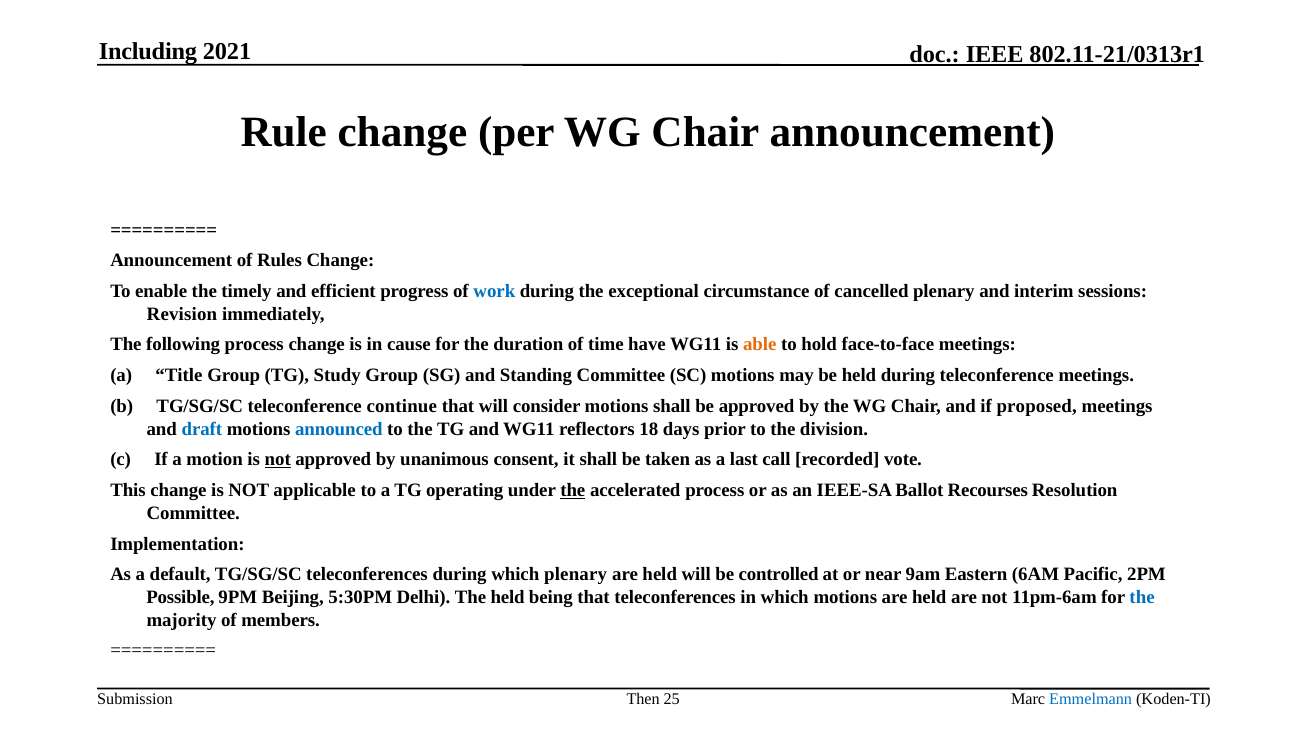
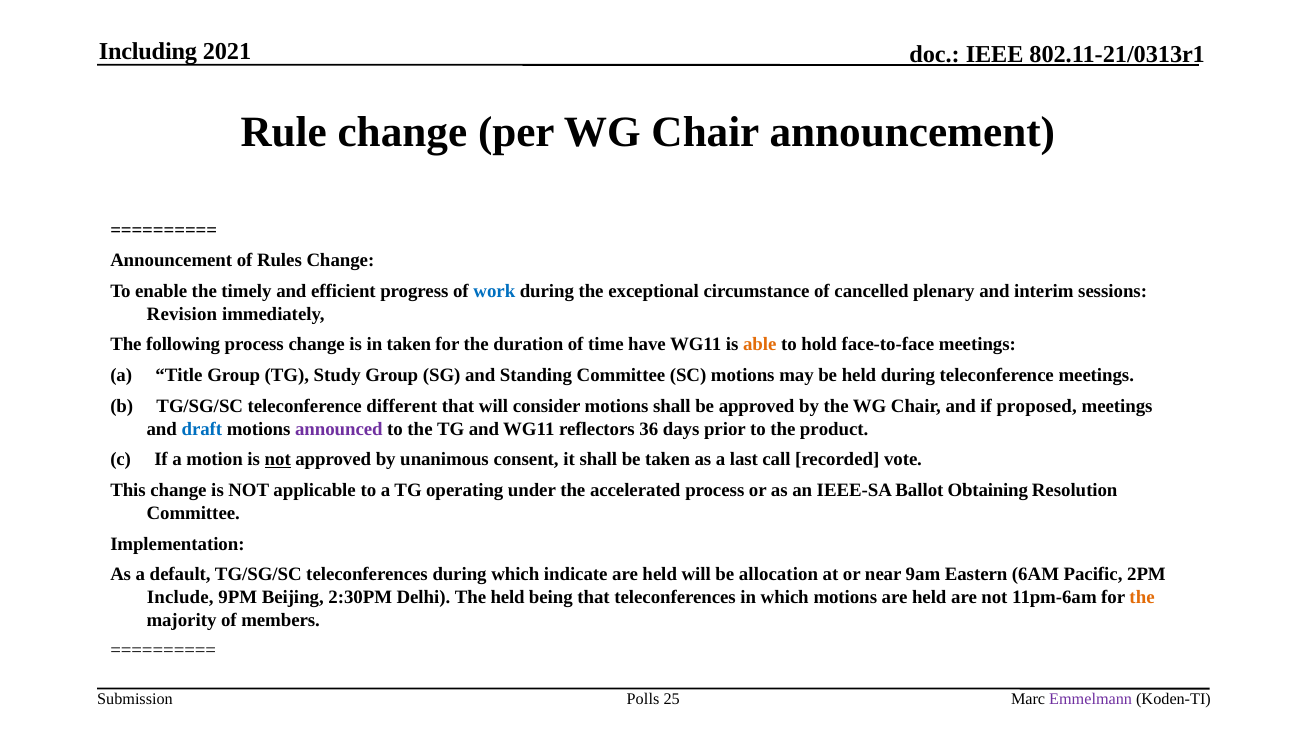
in cause: cause -> taken (409, 345)
continue: continue -> different (402, 406)
announced colour: blue -> purple (339, 429)
18: 18 -> 36 (649, 429)
division: division -> product (834, 429)
the underline: present -> none (573, 490)
Recourses: Recourses -> Obtaining (988, 490)
which plenary: plenary -> indicate (576, 575)
controlled: controlled -> allocation (779, 575)
Possible: Possible -> Include (180, 597)
5:30PM: 5:30PM -> 2:30PM (360, 597)
the colour: blue -> orange (1142, 597)
Then: Then -> Polls (643, 699)
Emmelmann colour: blue -> purple (1091, 699)
